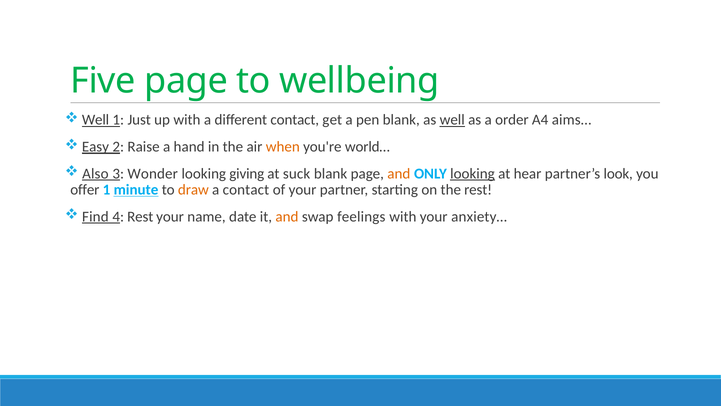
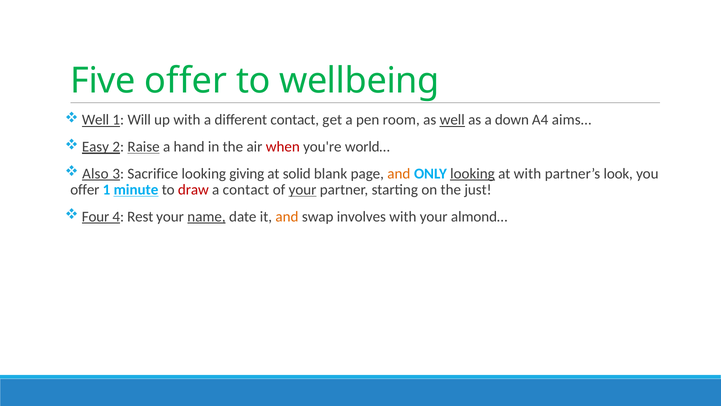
Five page: page -> offer (186, 81)
Just: Just -> Will (139, 120)
pen blank: blank -> room (401, 120)
order: order -> down (512, 120)
Raise underline: none -> present (144, 147)
when colour: orange -> red (283, 147)
Wonder: Wonder -> Sacrifice (153, 173)
suck: suck -> solid (297, 173)
at hear: hear -> with (527, 173)
draw colour: orange -> red (193, 190)
your underline: none -> present (303, 190)
the rest: rest -> just (478, 190)
Find: Find -> Four (96, 216)
name underline: none -> present (207, 216)
feelings: feelings -> involves (361, 216)
anxiety…: anxiety… -> almond… (479, 216)
